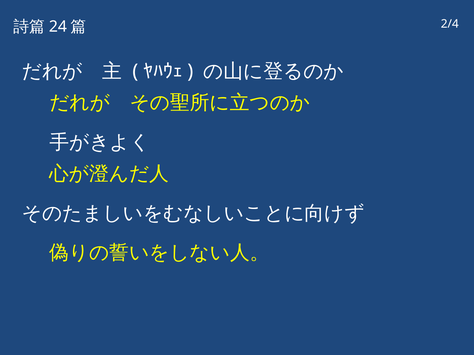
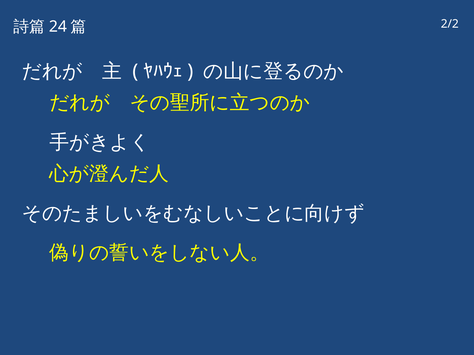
2/4: 2/4 -> 2/2 (450, 24)
